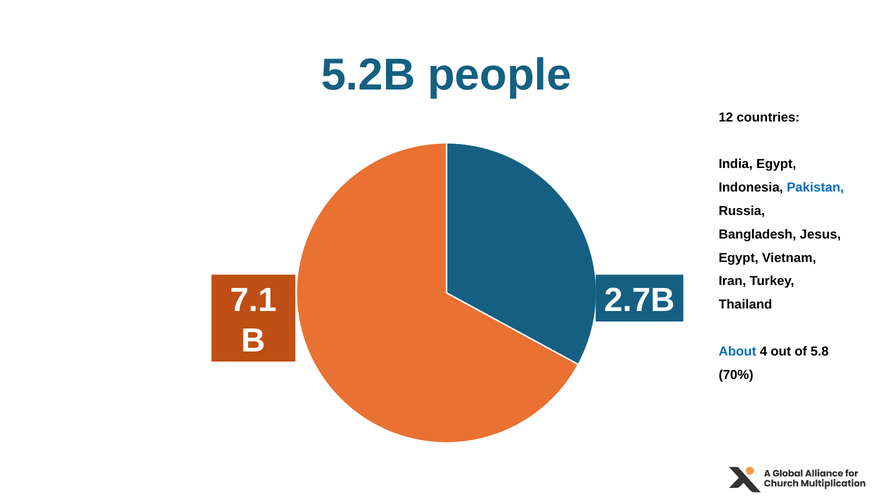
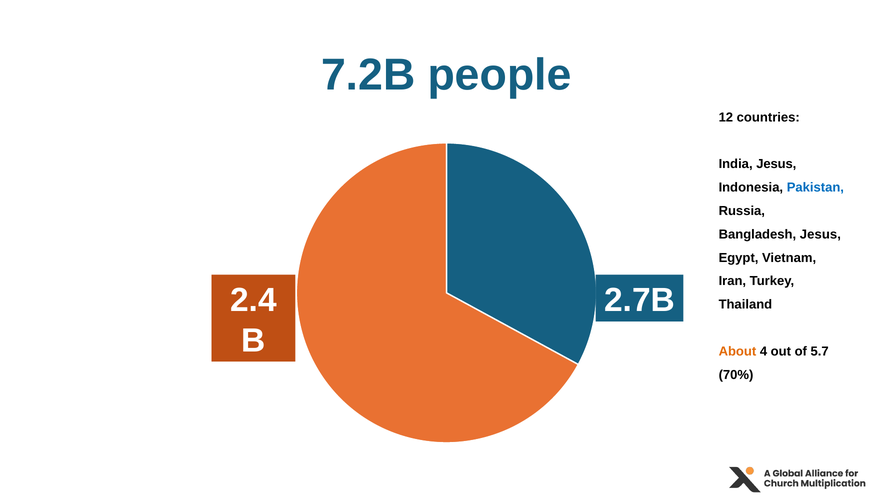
5.2B: 5.2B -> 7.2B (368, 75)
India Egypt: Egypt -> Jesus (776, 164)
7.1: 7.1 -> 2.4 (253, 301)
About colour: blue -> orange (737, 352)
5.8: 5.8 -> 5.7 (820, 352)
